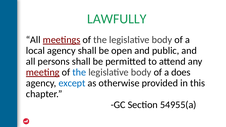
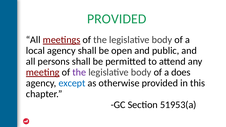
LAWFULLY: LAWFULLY -> PROVIDED (117, 19)
the colour: blue -> purple (79, 72)
54955(a: 54955(a -> 51953(a (178, 105)
